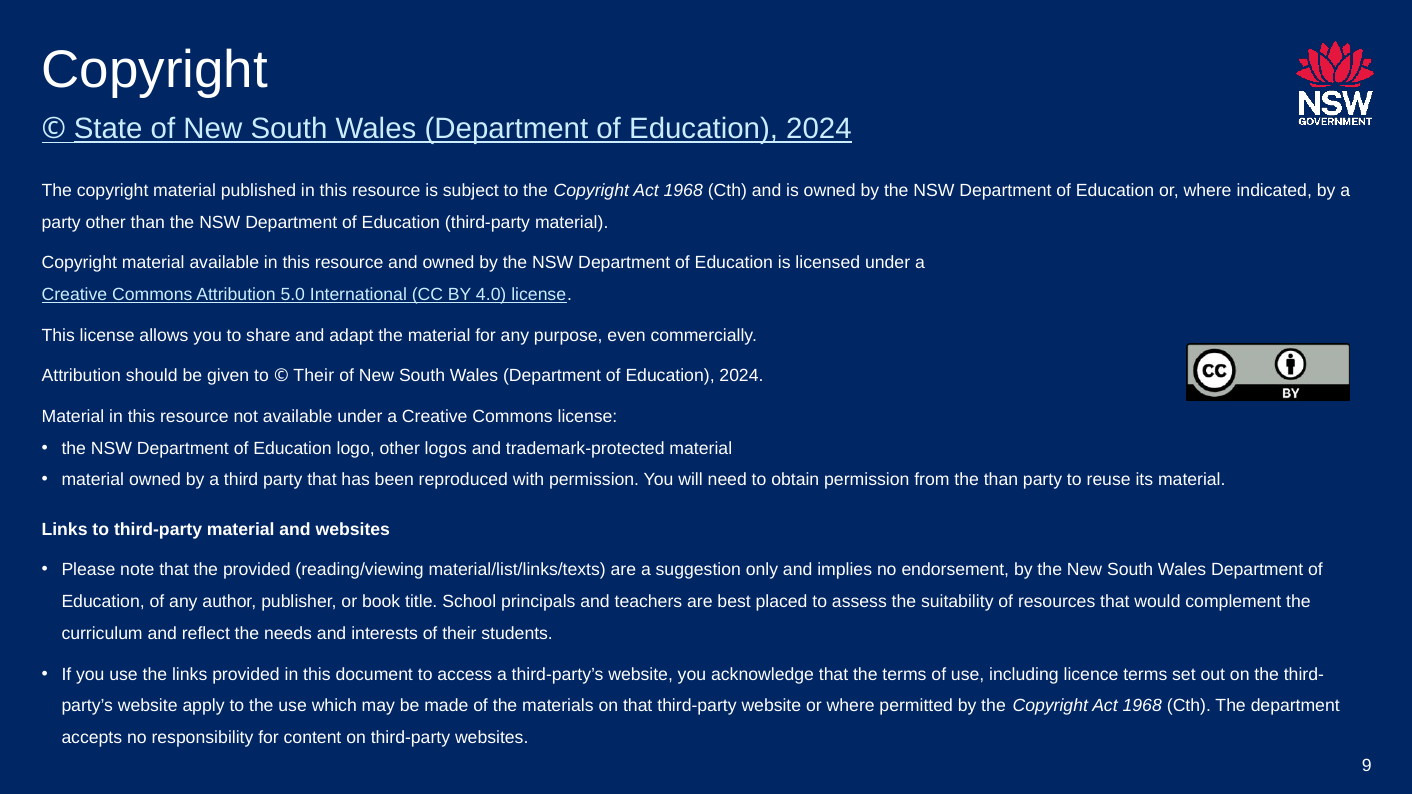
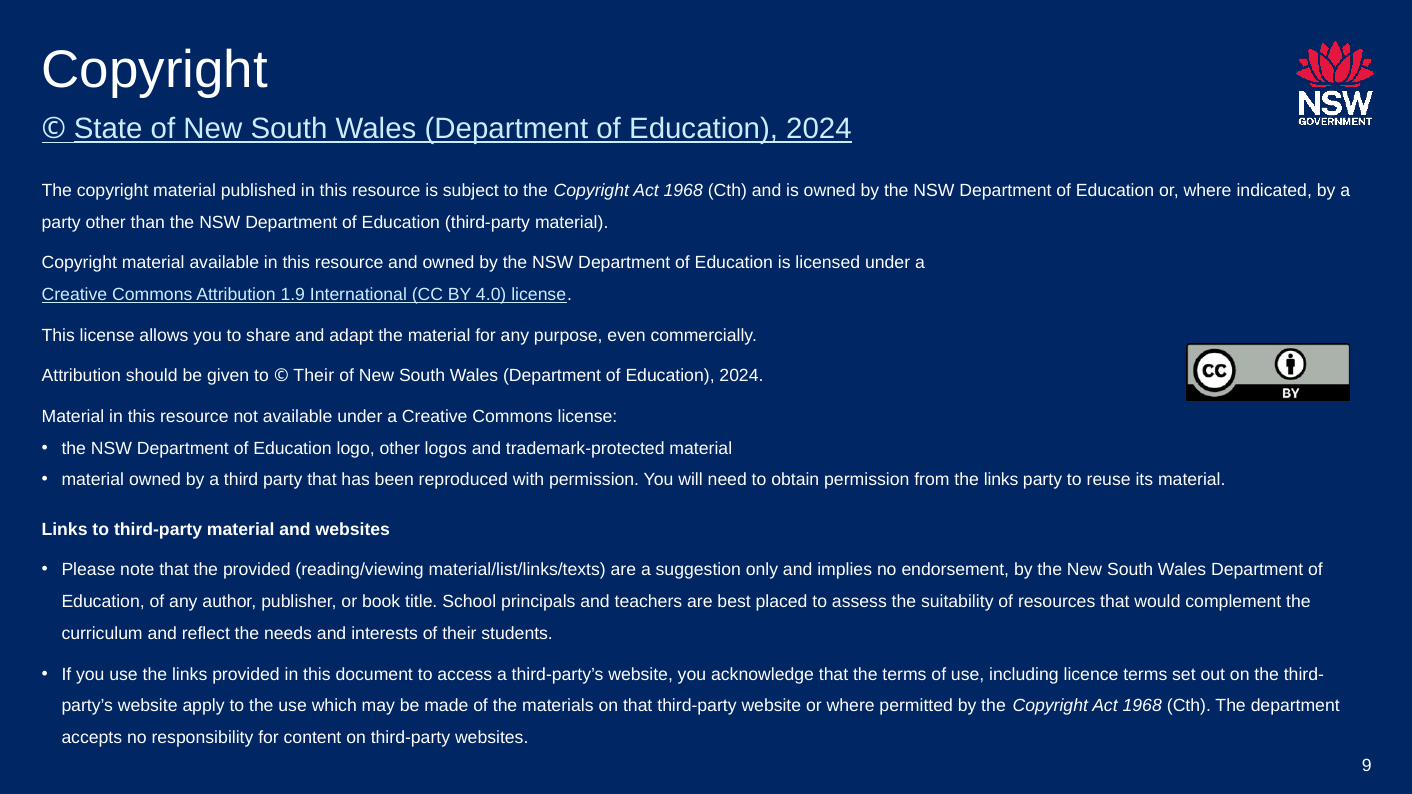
5.0: 5.0 -> 1.9 (293, 295)
from the than: than -> links (1001, 480)
